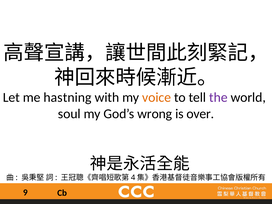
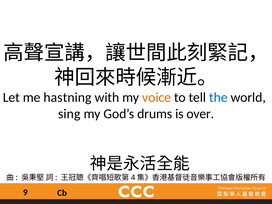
the colour: purple -> blue (218, 97)
soul: soul -> sing (69, 114)
wrong: wrong -> drums (155, 114)
